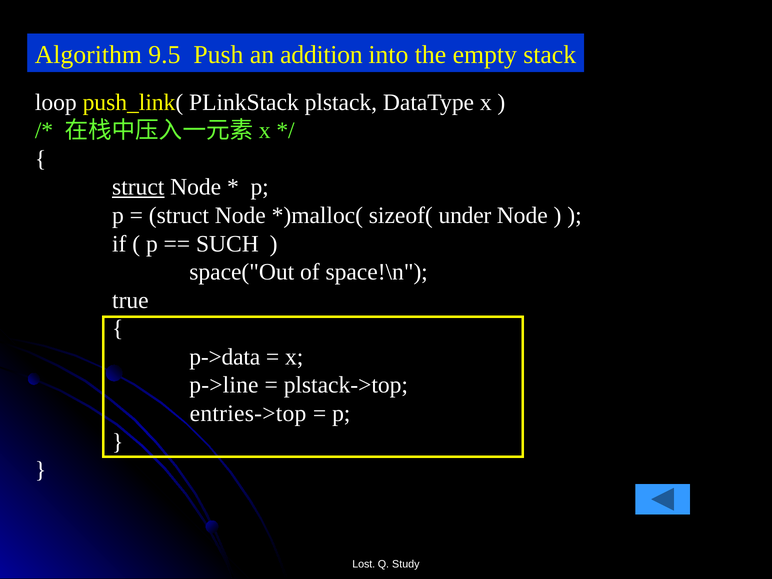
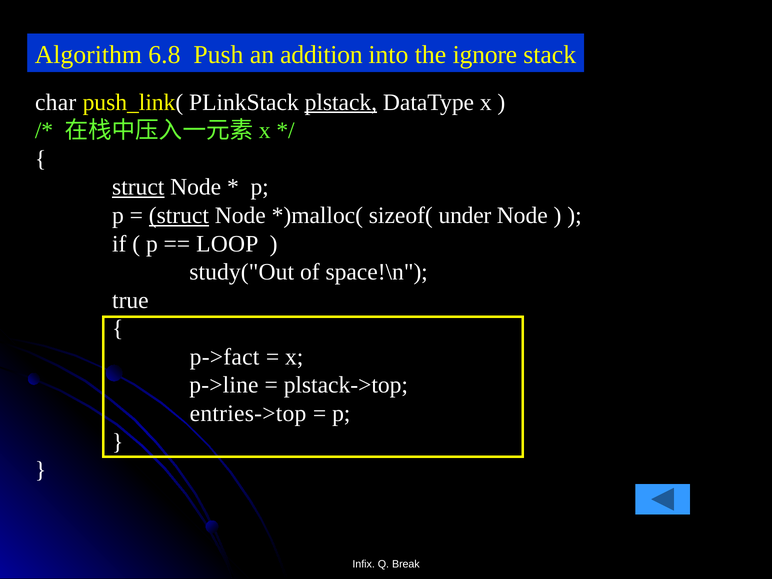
9.5: 9.5 -> 6.8 (164, 55)
empty: empty -> ignore (485, 55)
loop: loop -> char (56, 102)
plstack underline: none -> present (341, 102)
struct underline: none -> present (179, 215)
SUCH: SUCH -> LOOP (227, 244)
space("Out: space("Out -> study("Out (242, 272)
p->data: p->data -> p->fact (225, 357)
Lost: Lost -> Infix (364, 564)
Study: Study -> Break (406, 564)
